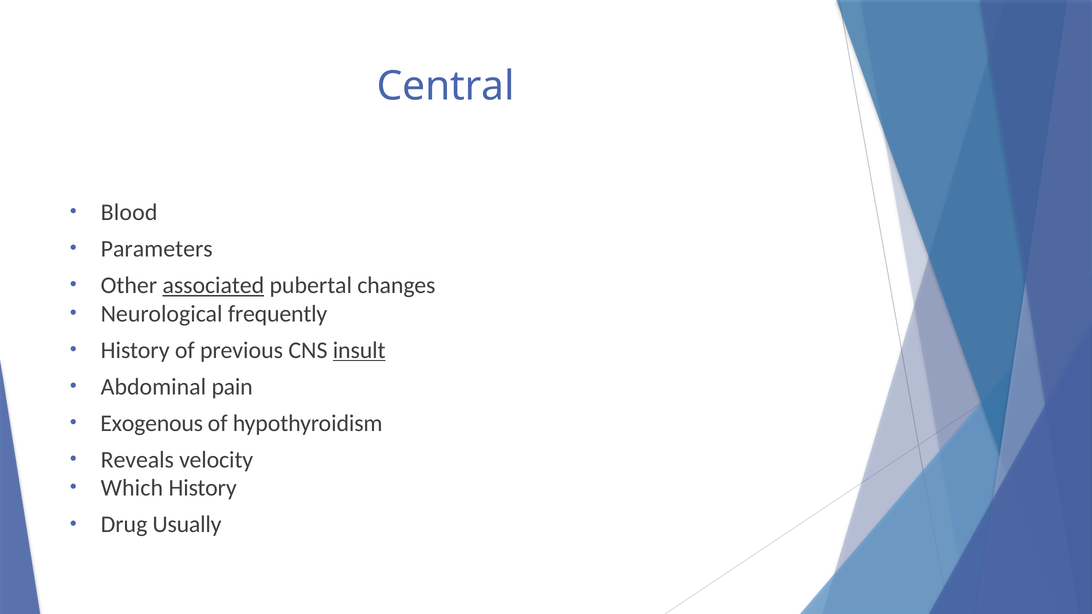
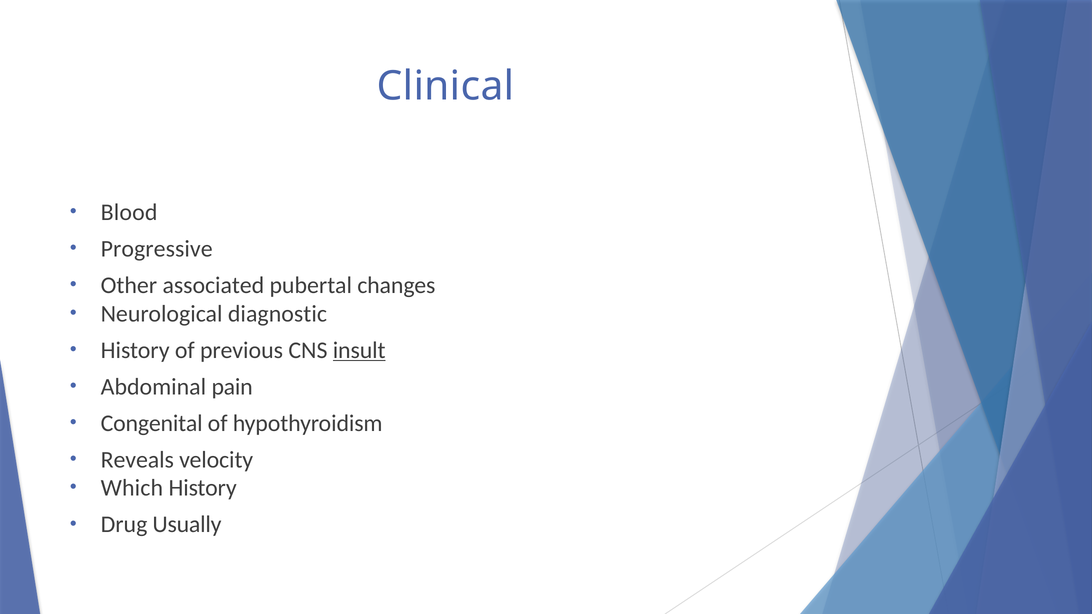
Central: Central -> Clinical (445, 86)
Parameters: Parameters -> Progressive (157, 249)
associated underline: present -> none (213, 286)
frequently: frequently -> diagnostic (277, 314)
Exogenous: Exogenous -> Congenital (152, 424)
